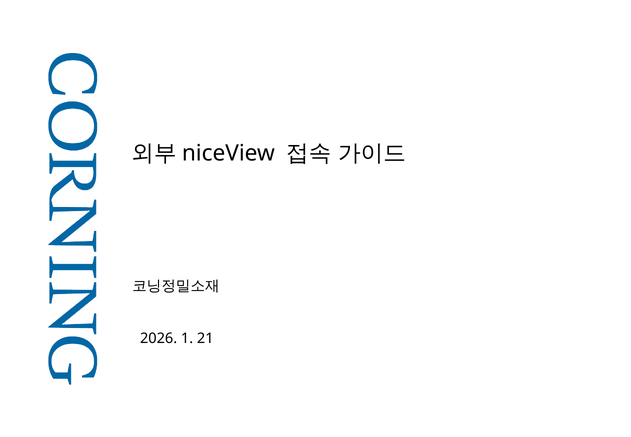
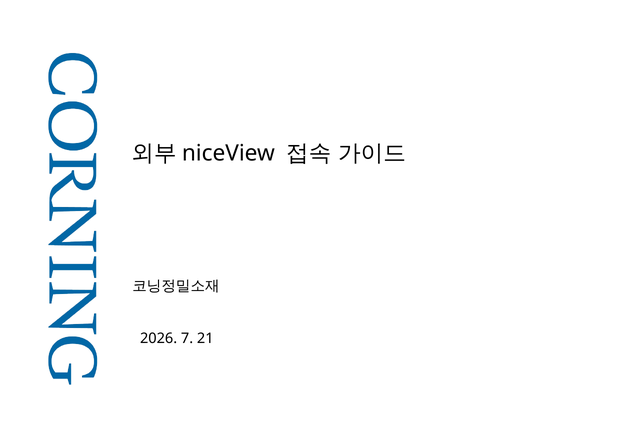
1: 1 -> 7 (187, 338)
